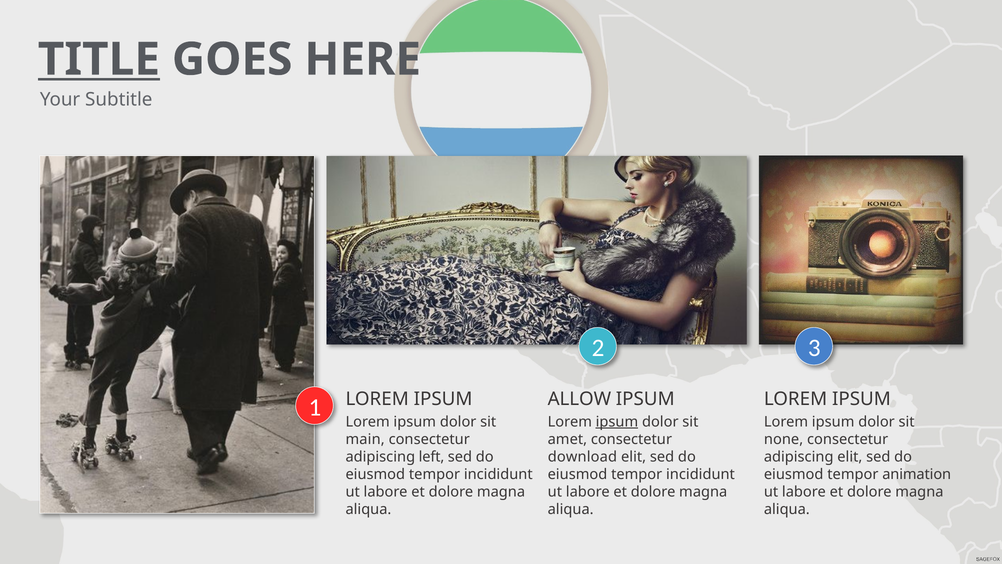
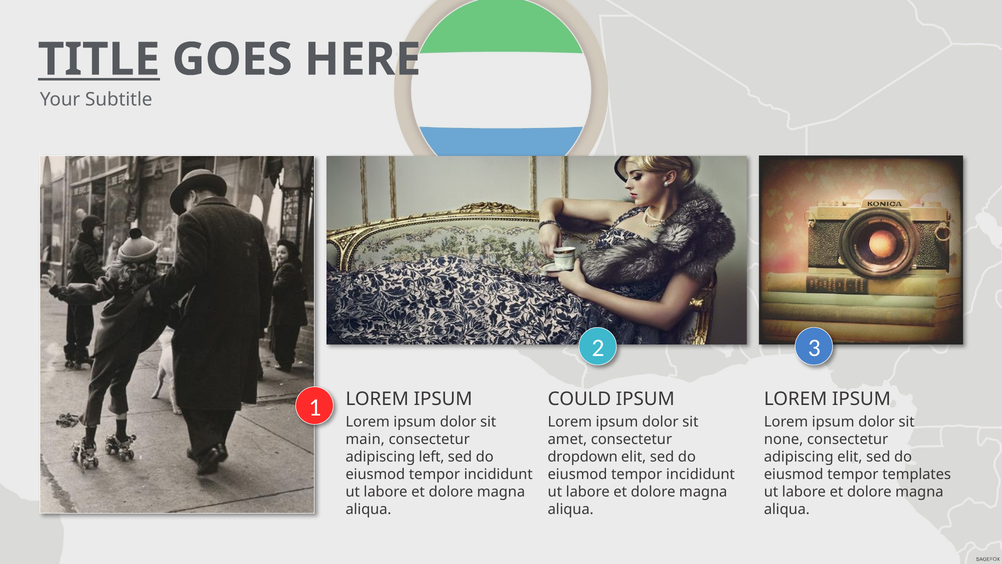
ALLOW: ALLOW -> COULD (579, 399)
ipsum underline: present -> none (617, 422)
download: download -> dropdown (583, 457)
animation: animation -> templates (917, 474)
